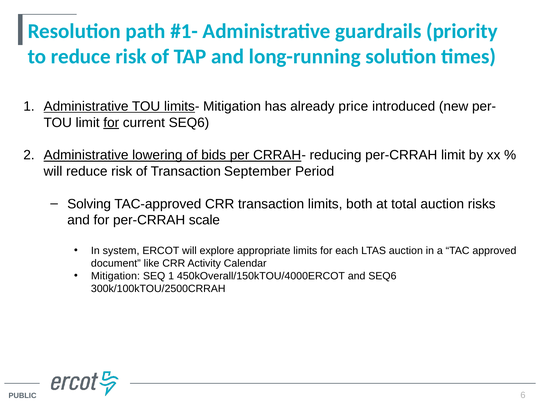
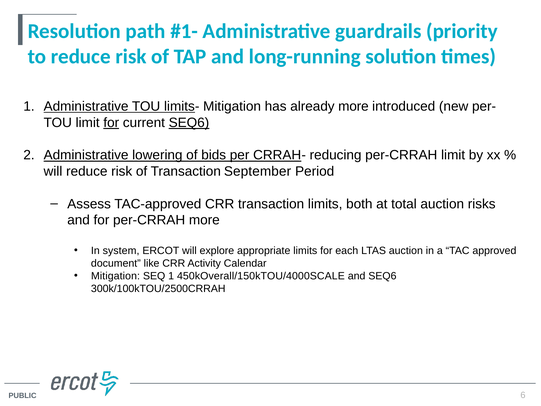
already price: price -> more (353, 106)
SEQ6 underline: none -> present (189, 123)
Solving: Solving -> Assess (89, 204)
per-CRRAH scale: scale -> more (204, 220)
450kOverall/150kTOU/4000ERCOT: 450kOverall/150kTOU/4000ERCOT -> 450kOverall/150kTOU/4000SCALE (261, 276)
